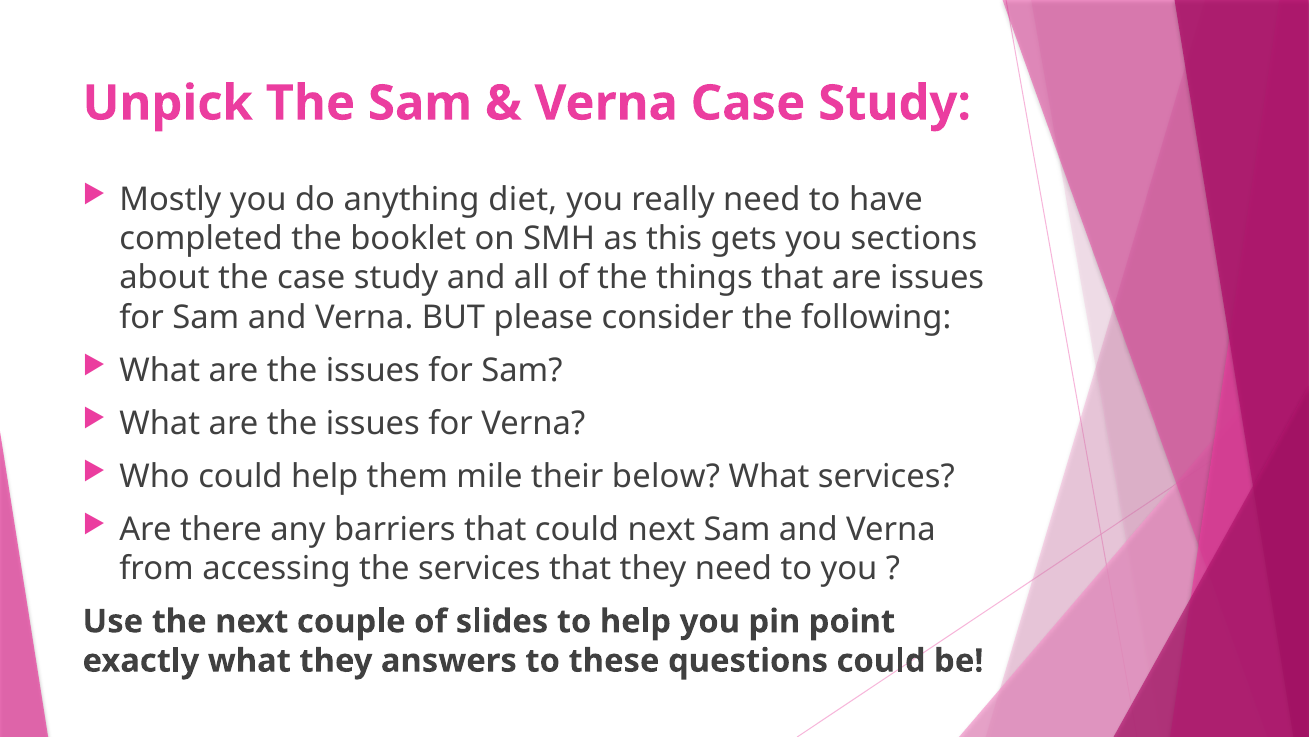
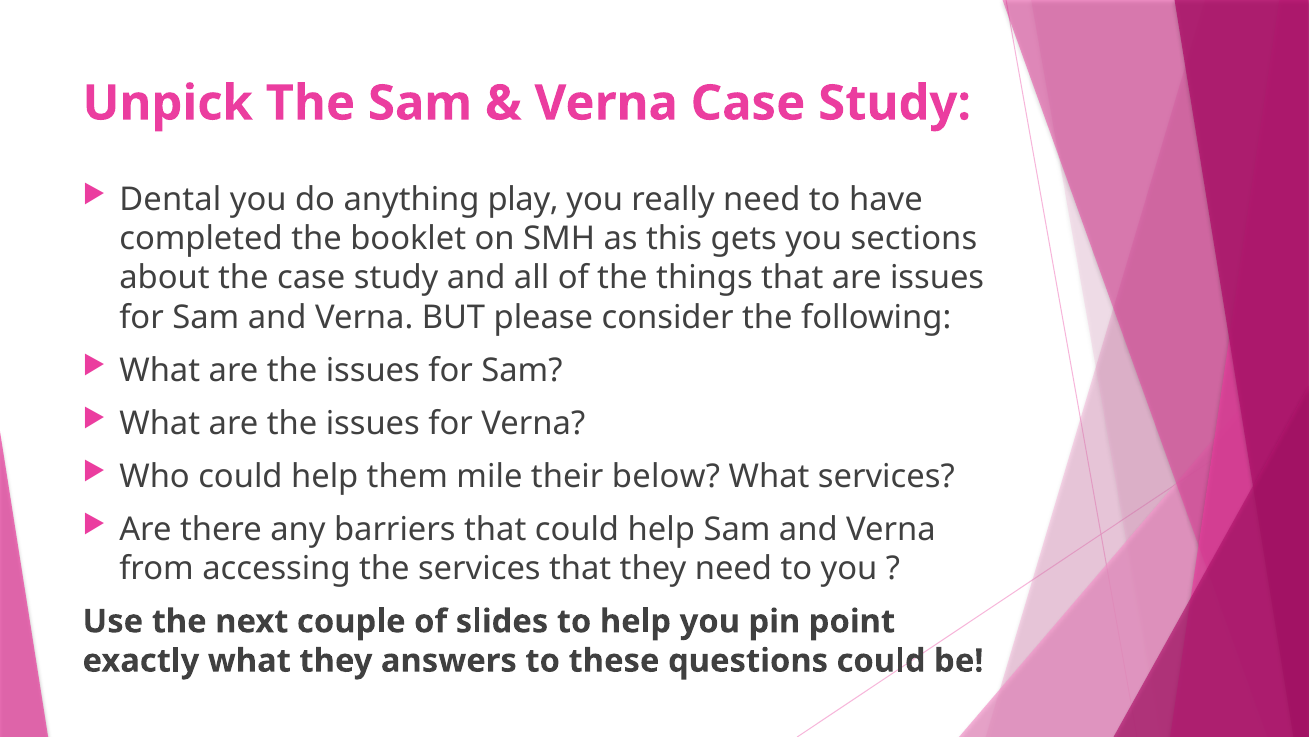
Mostly: Mostly -> Dental (170, 199)
diet: diet -> play (523, 199)
that could next: next -> help (661, 529)
